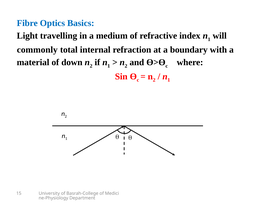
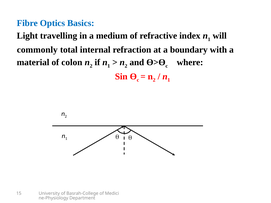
down: down -> colon (72, 62)
